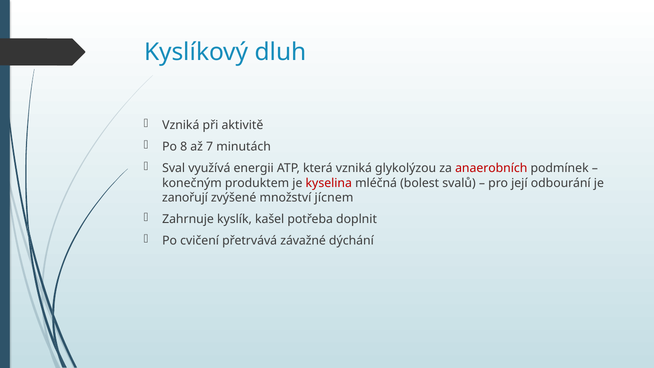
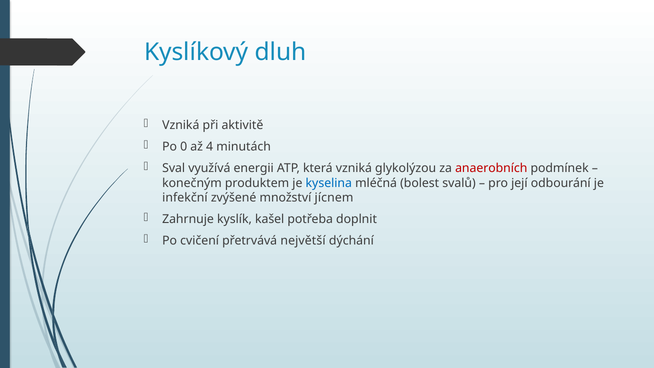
8: 8 -> 0 (184, 147)
7: 7 -> 4 (210, 147)
kyselina colour: red -> blue (329, 183)
zanořují: zanořují -> infekční (185, 198)
závažné: závažné -> největší (303, 241)
